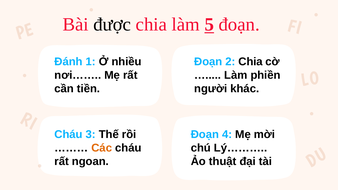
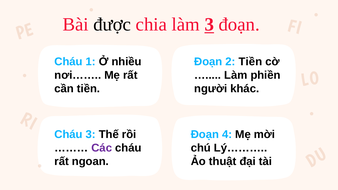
làm 5: 5 -> 3 (209, 24)
Đánh: Đánh -> Cháu (69, 62)
2 Chia: Chia -> Tiền (250, 62)
Các colour: orange -> purple (102, 148)
